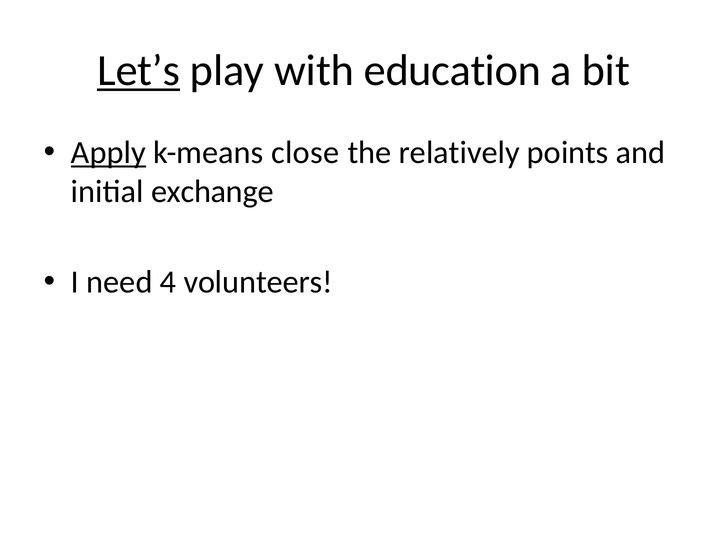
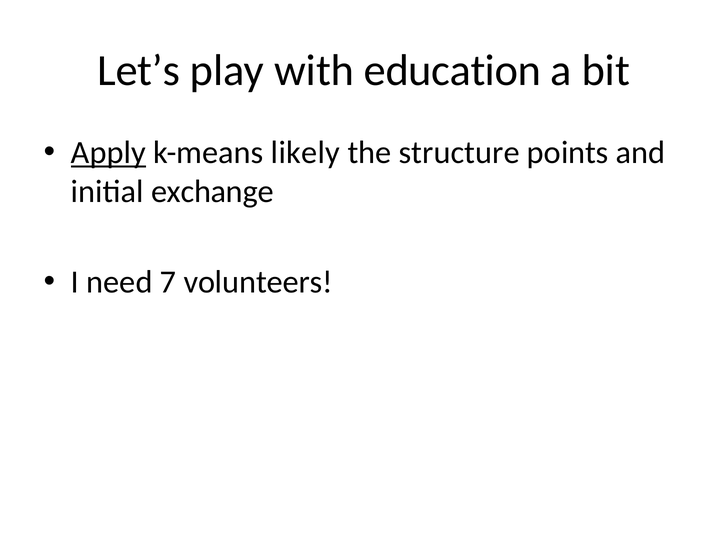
Let’s underline: present -> none (139, 70)
close: close -> likely (305, 153)
relatively: relatively -> structure (459, 153)
4: 4 -> 7 (168, 282)
